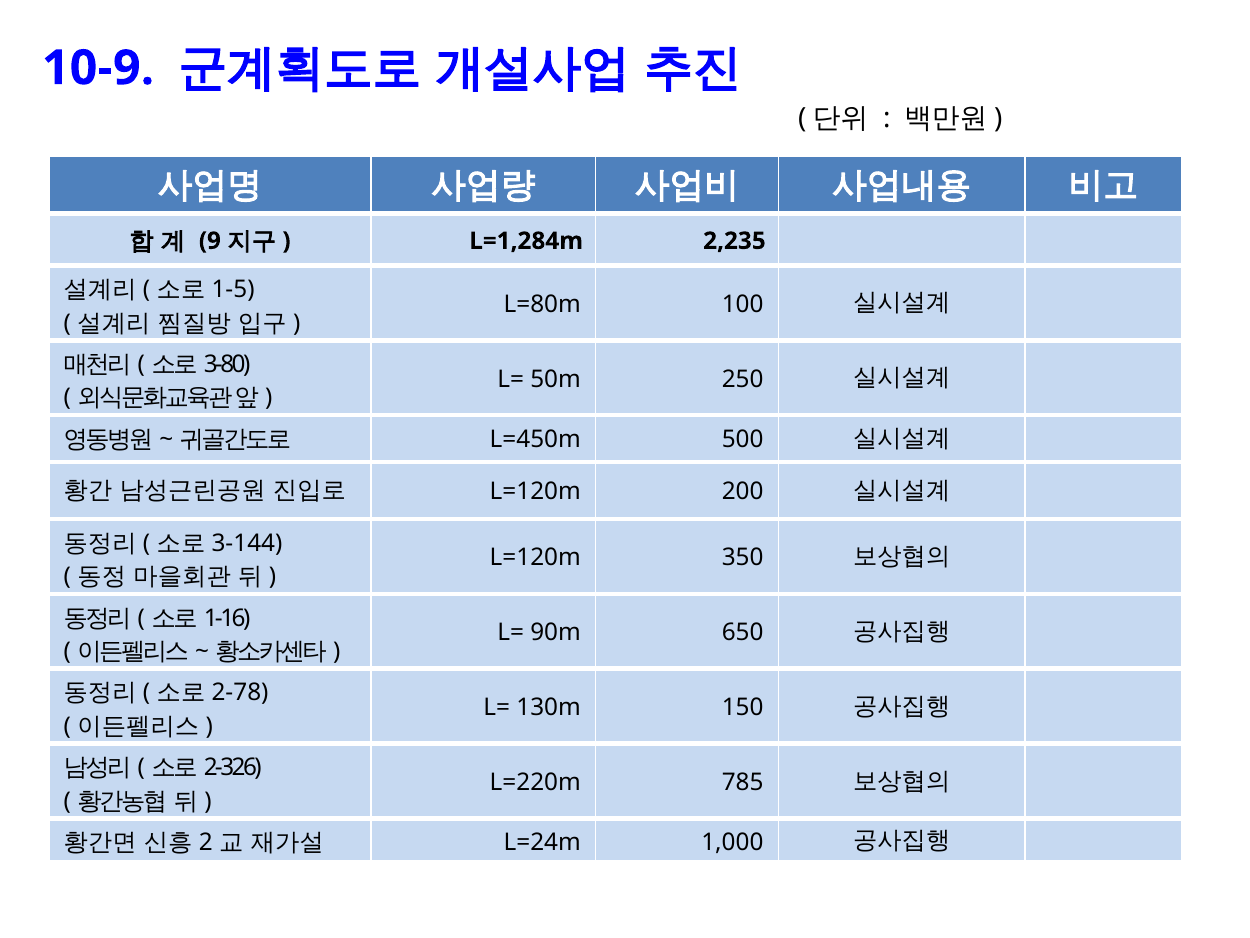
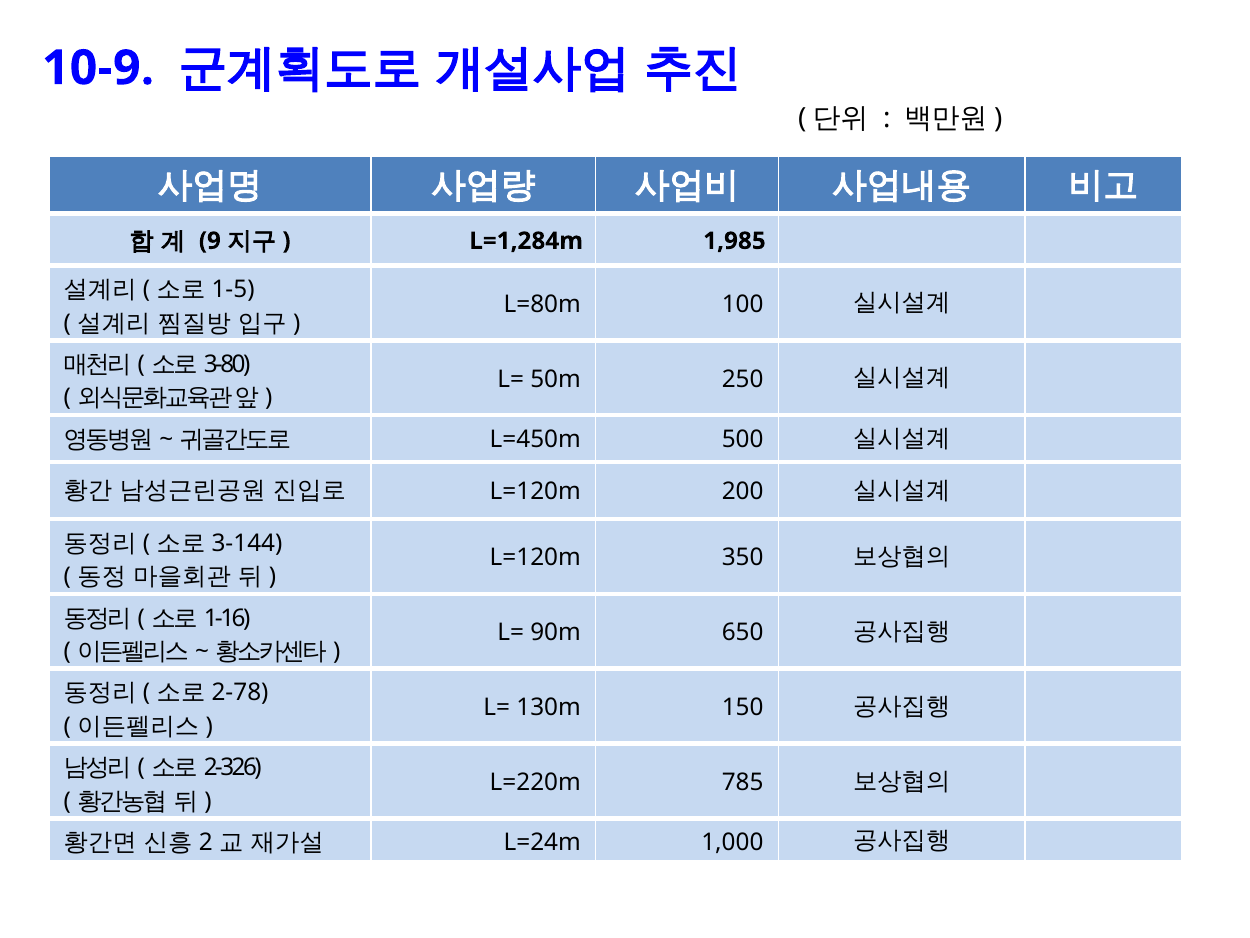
2,235: 2,235 -> 1,985 (734, 241)
